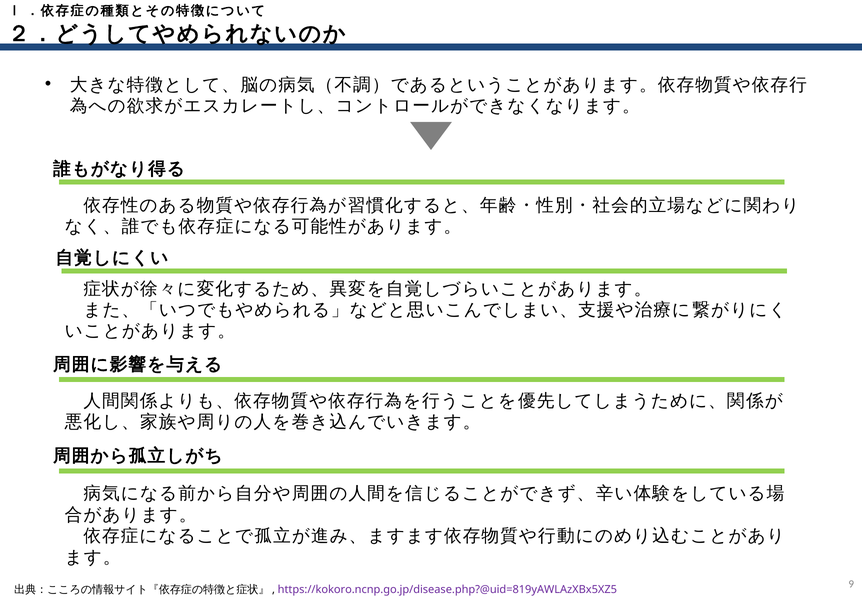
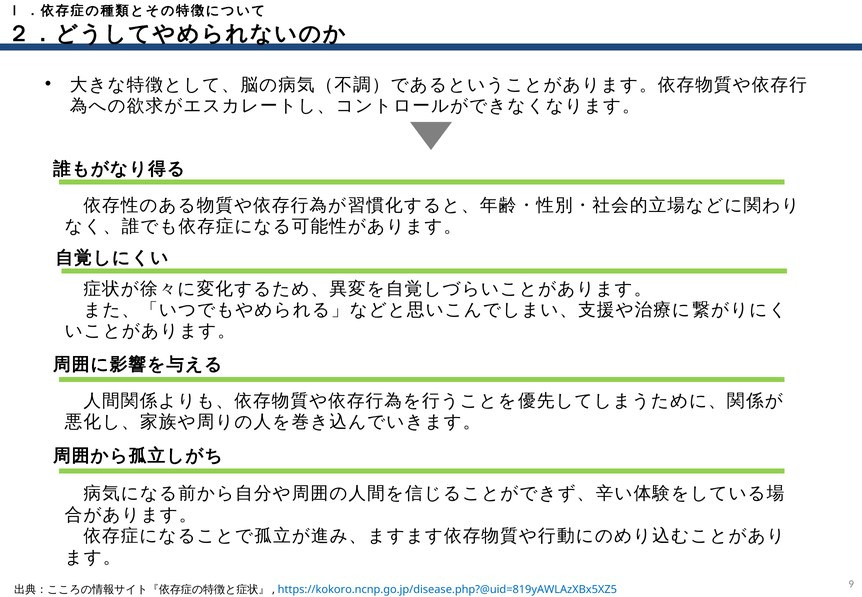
https://kokoro.ncnp.go.jp/disease.php?@uid=819yAWLAzXBx5XZ5 colour: purple -> blue (447, 590)
